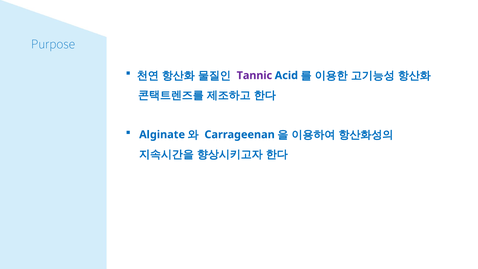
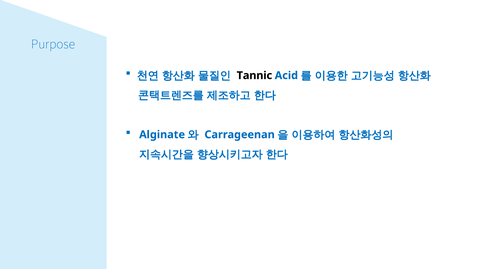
Tannic colour: purple -> black (254, 75)
